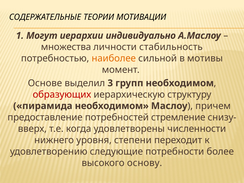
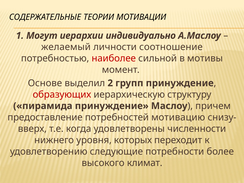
множества: множества -> желаемый (66, 47)
стабильность: стабильность -> соотношение (171, 47)
наиболее colour: orange -> red (114, 58)
3: 3 -> 2 (110, 83)
групп необходимом: необходимом -> принуждение (180, 83)
пирамида необходимом: необходимом -> принуждение (112, 106)
стремление: стремление -> мотивацию (178, 117)
степени: степени -> которых (133, 140)
основу: основу -> климат (145, 163)
